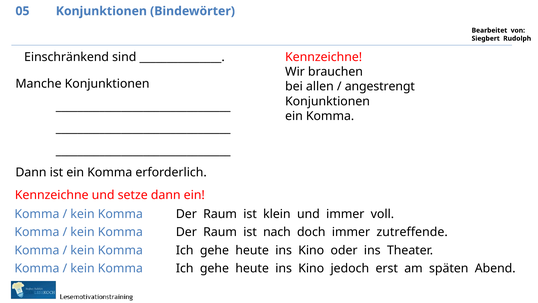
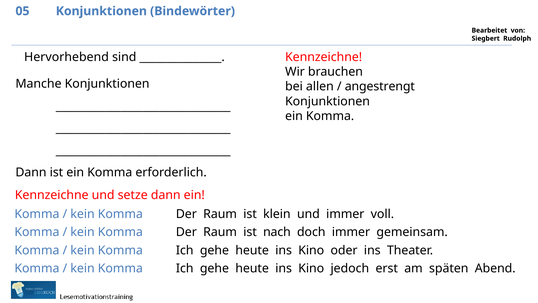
Einschränkend: Einschränkend -> Hervorhebend (67, 57)
zutreffende: zutreffende -> gemeinsam (412, 232)
